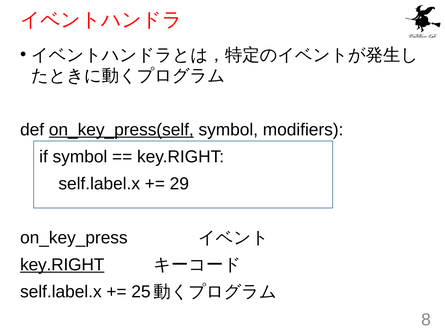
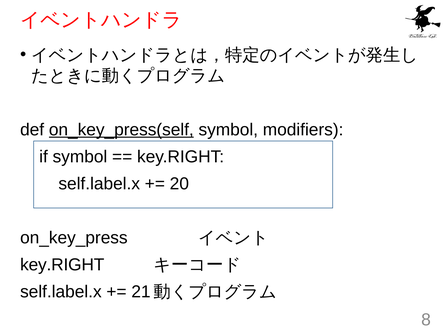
29: 29 -> 20 (179, 184)
key.RIGHT underline: present -> none (62, 265)
25: 25 -> 21 (141, 291)
